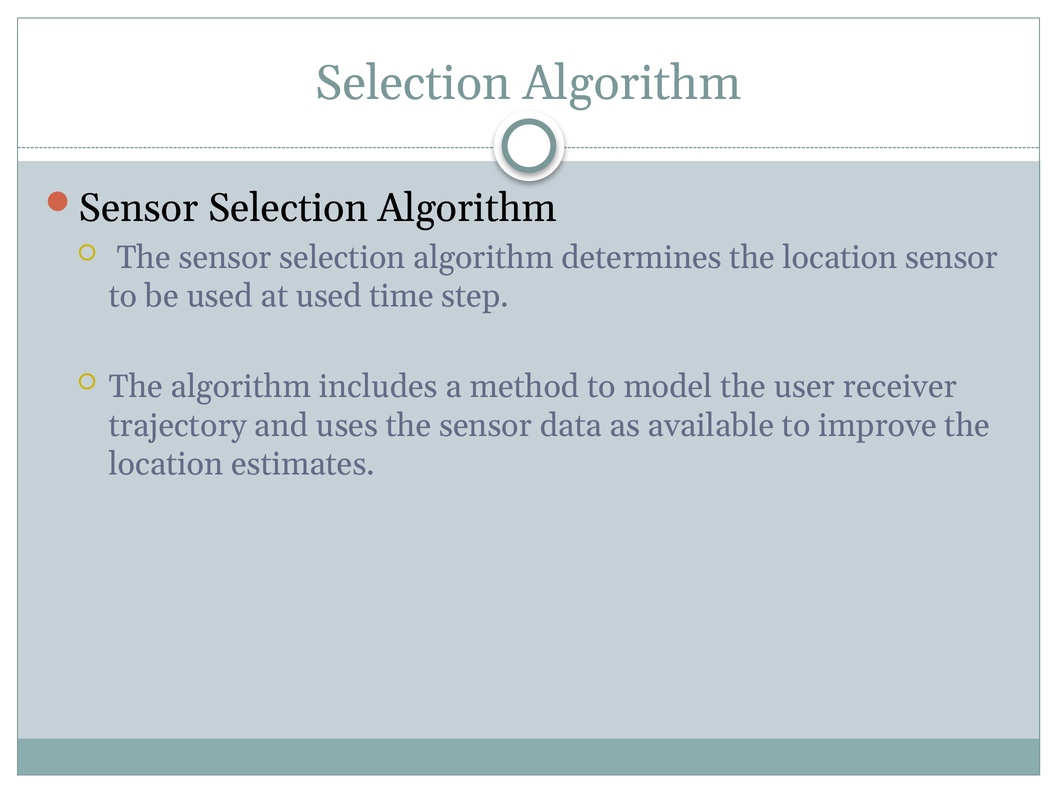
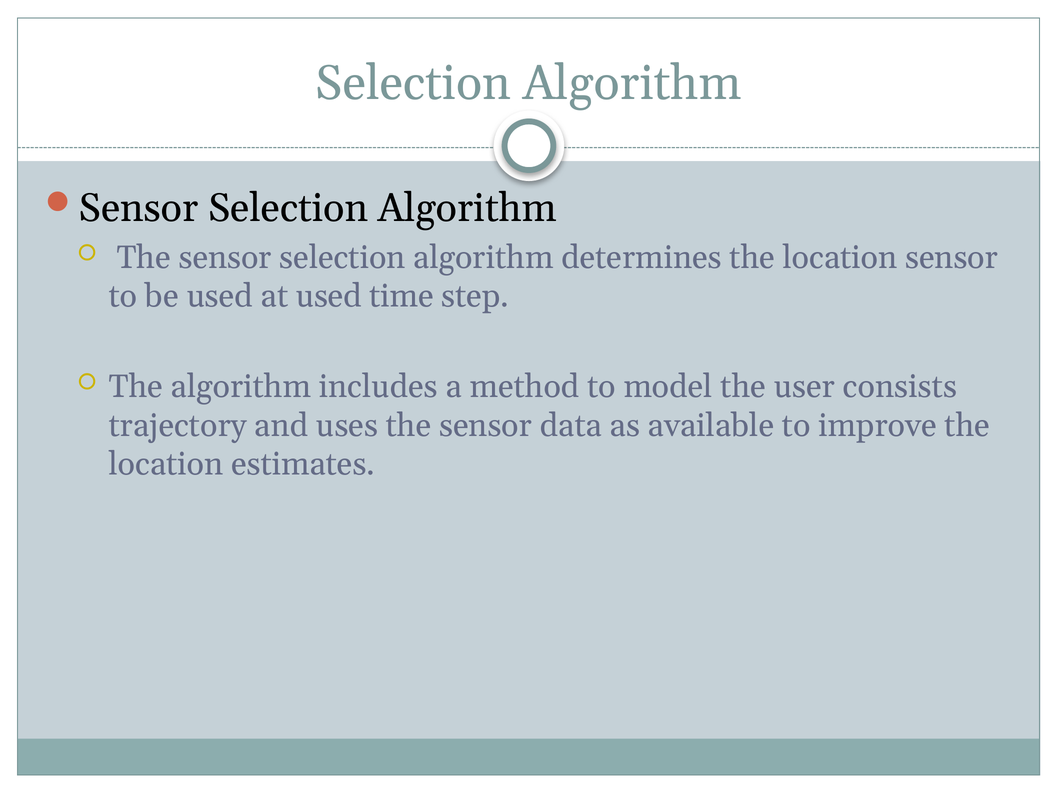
receiver: receiver -> consists (900, 387)
